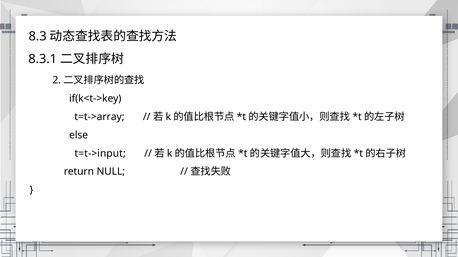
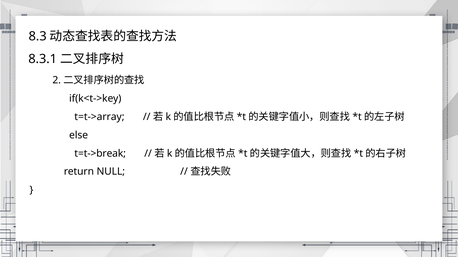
t=t->input: t=t->input -> t=t->break (100, 154)
